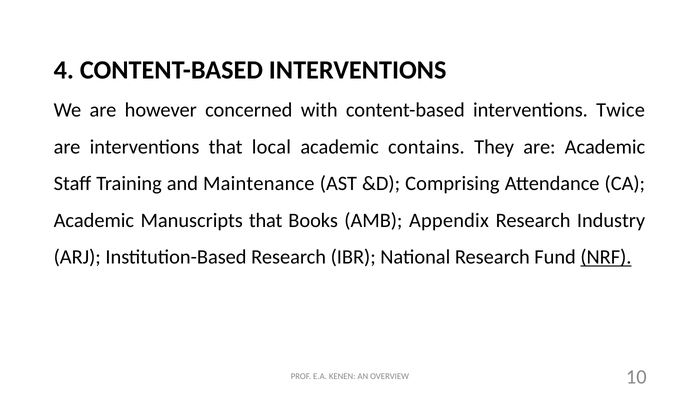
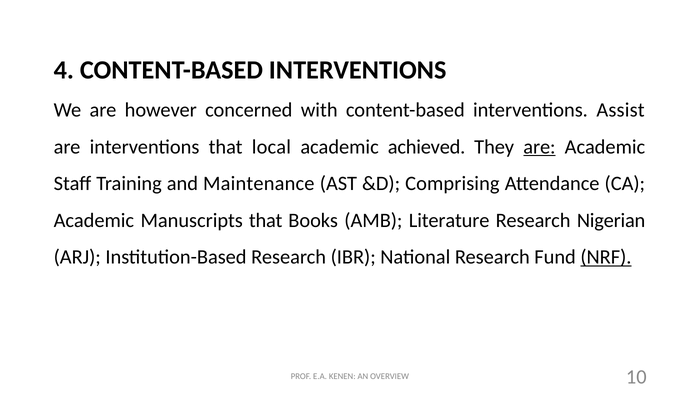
Twice: Twice -> Assist (621, 110)
contains: contains -> achieved (427, 147)
are underline: none -> present (539, 147)
Appendix: Appendix -> Literature (449, 220)
Industry: Industry -> Nigerian (611, 220)
